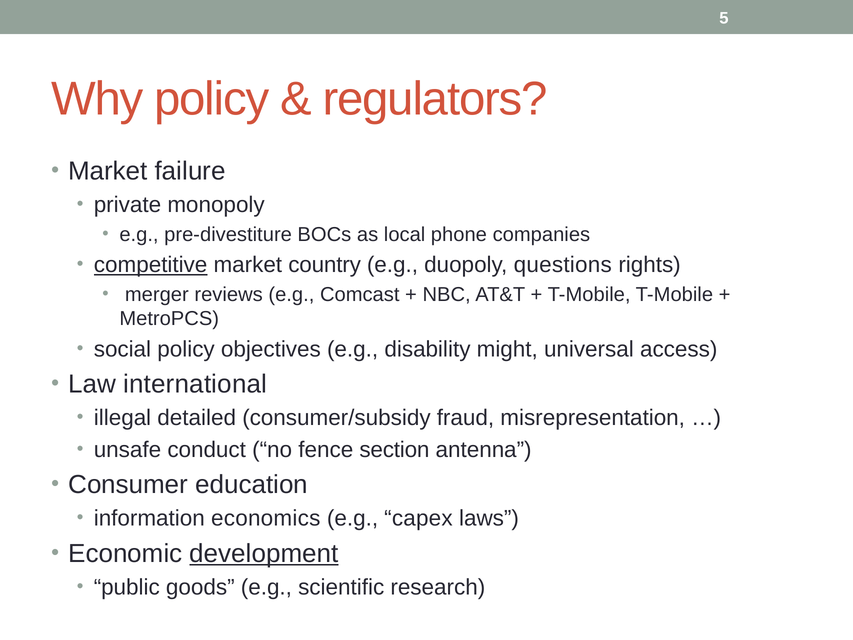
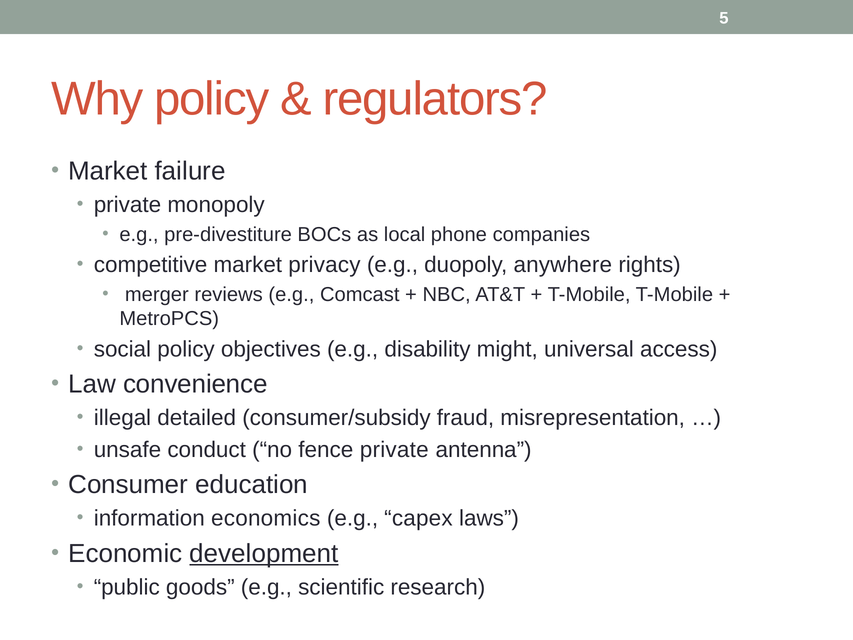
competitive underline: present -> none (151, 265)
country: country -> privacy (324, 265)
questions: questions -> anywhere (563, 265)
international: international -> convenience (195, 384)
fence section: section -> private (394, 450)
